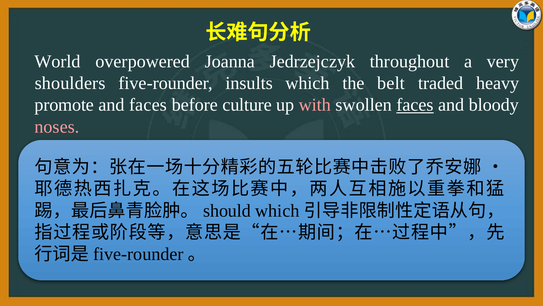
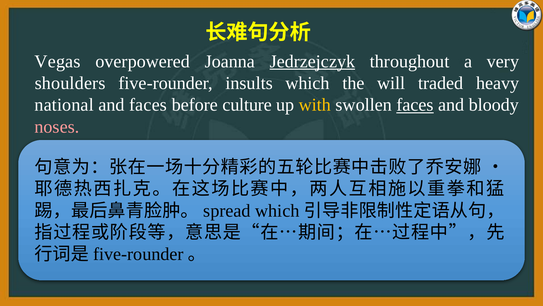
World: World -> Vegas (58, 61)
Jedrzejczyk underline: none -> present (312, 61)
belt: belt -> will (391, 83)
promote: promote -> national (64, 105)
with colour: pink -> yellow (315, 105)
should: should -> spread (227, 210)
